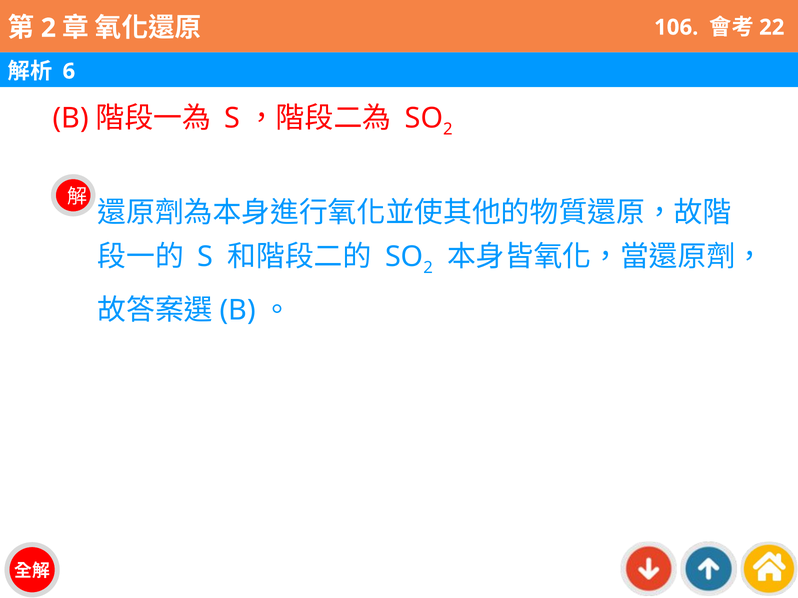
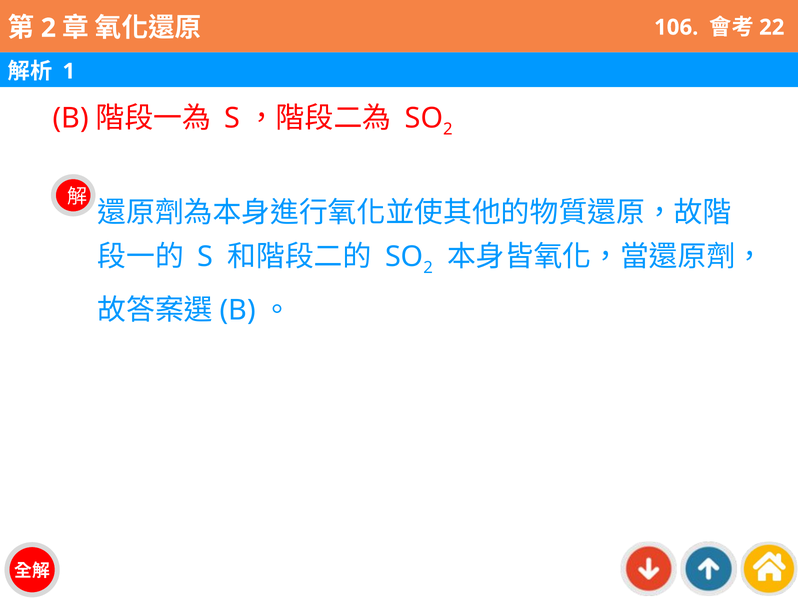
6: 6 -> 1 (69, 71)
